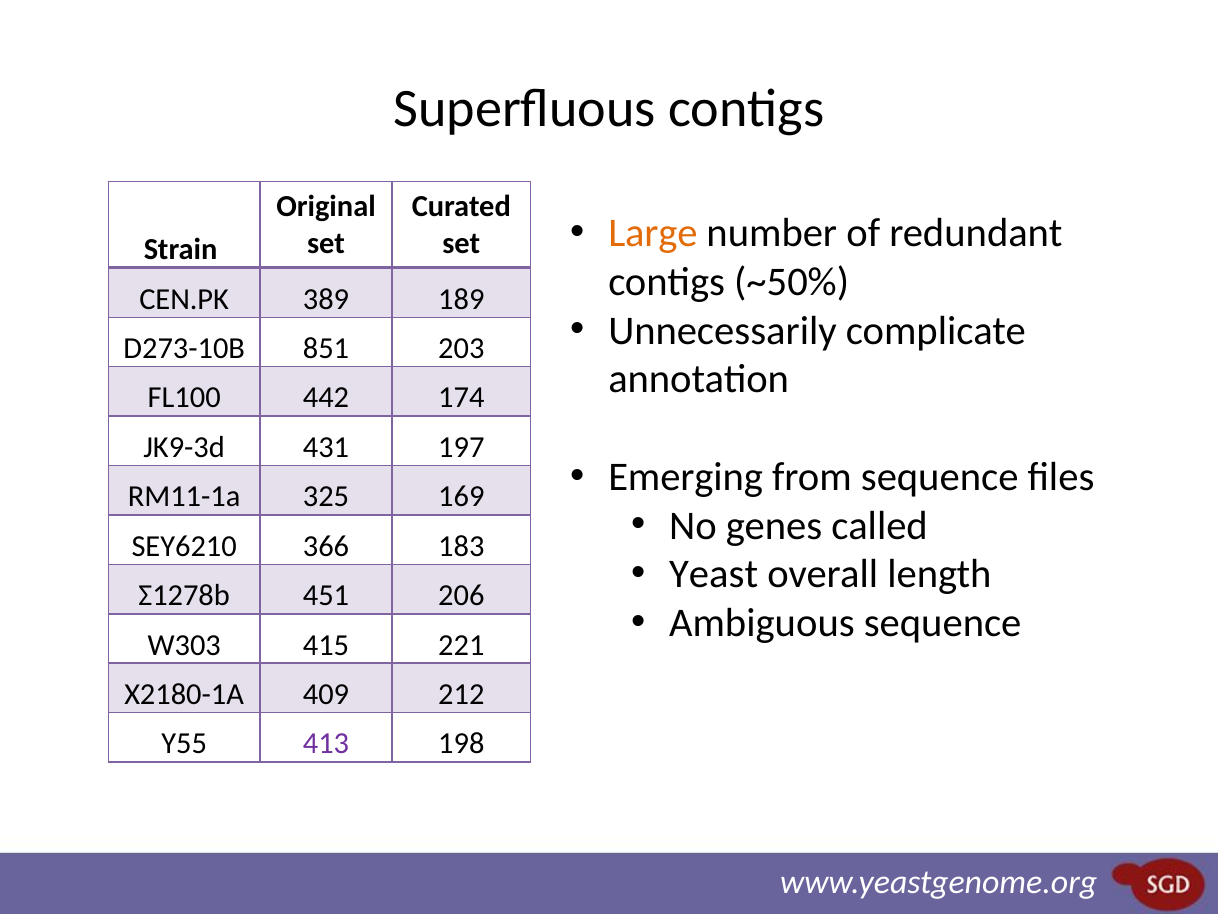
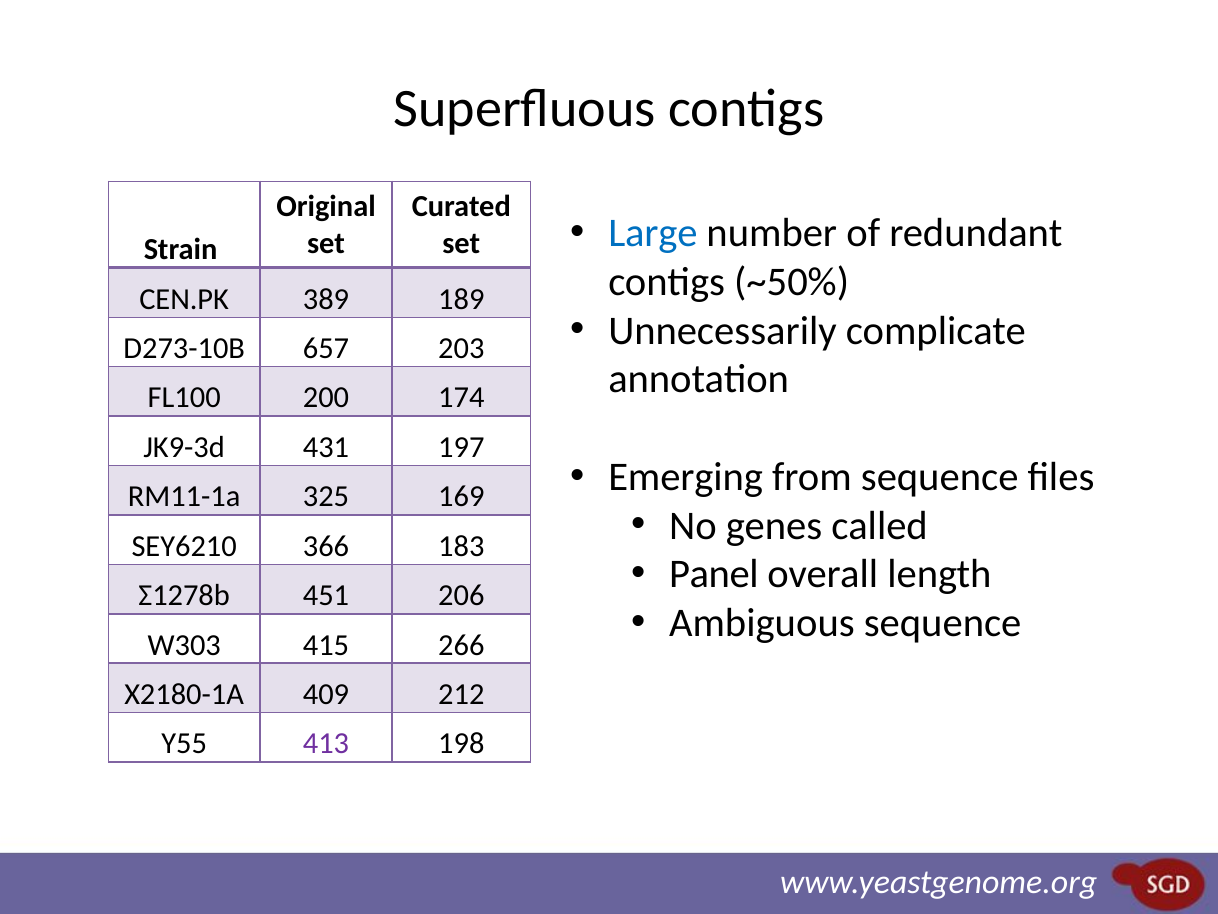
Large colour: orange -> blue (653, 233)
851: 851 -> 657 (326, 348)
442: 442 -> 200 (326, 398)
Yeast: Yeast -> Panel (714, 574)
221: 221 -> 266 (461, 645)
